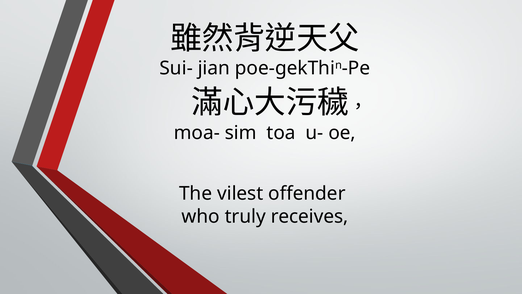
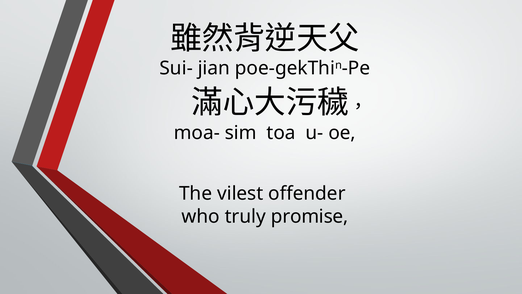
receives: receives -> promise (310, 216)
